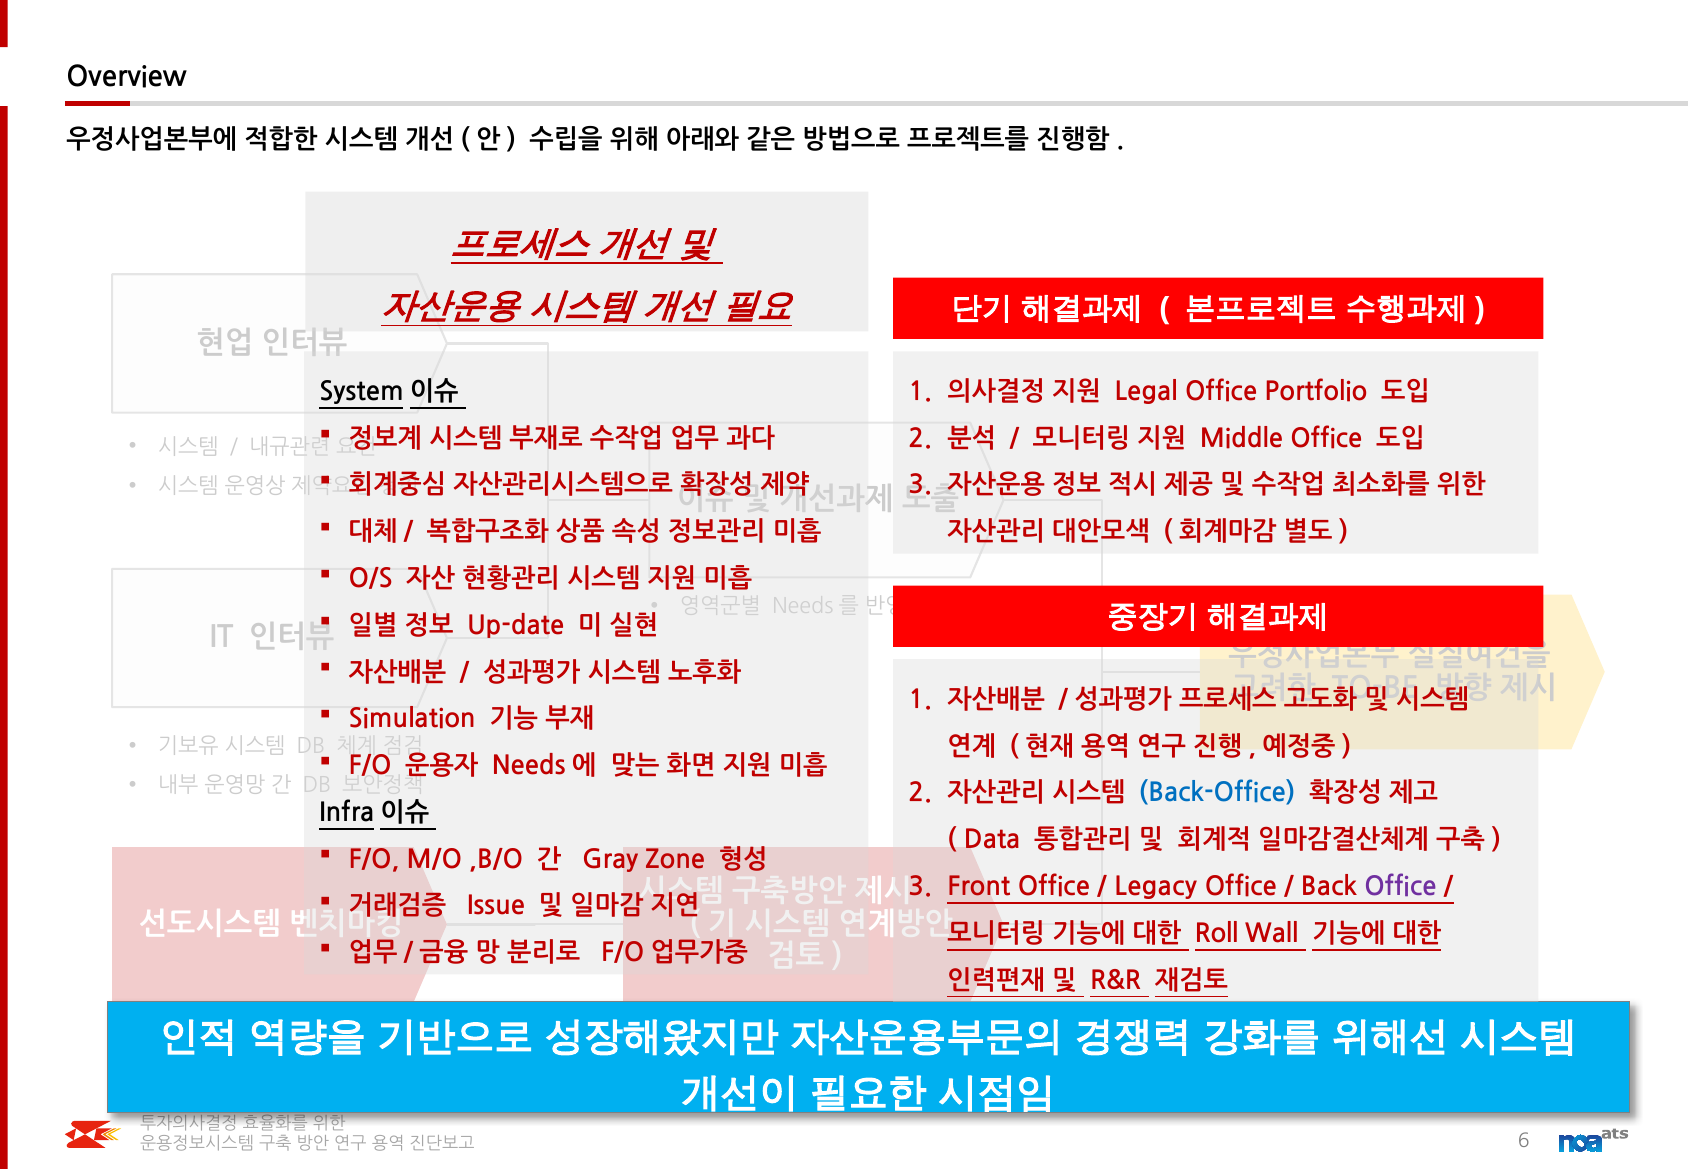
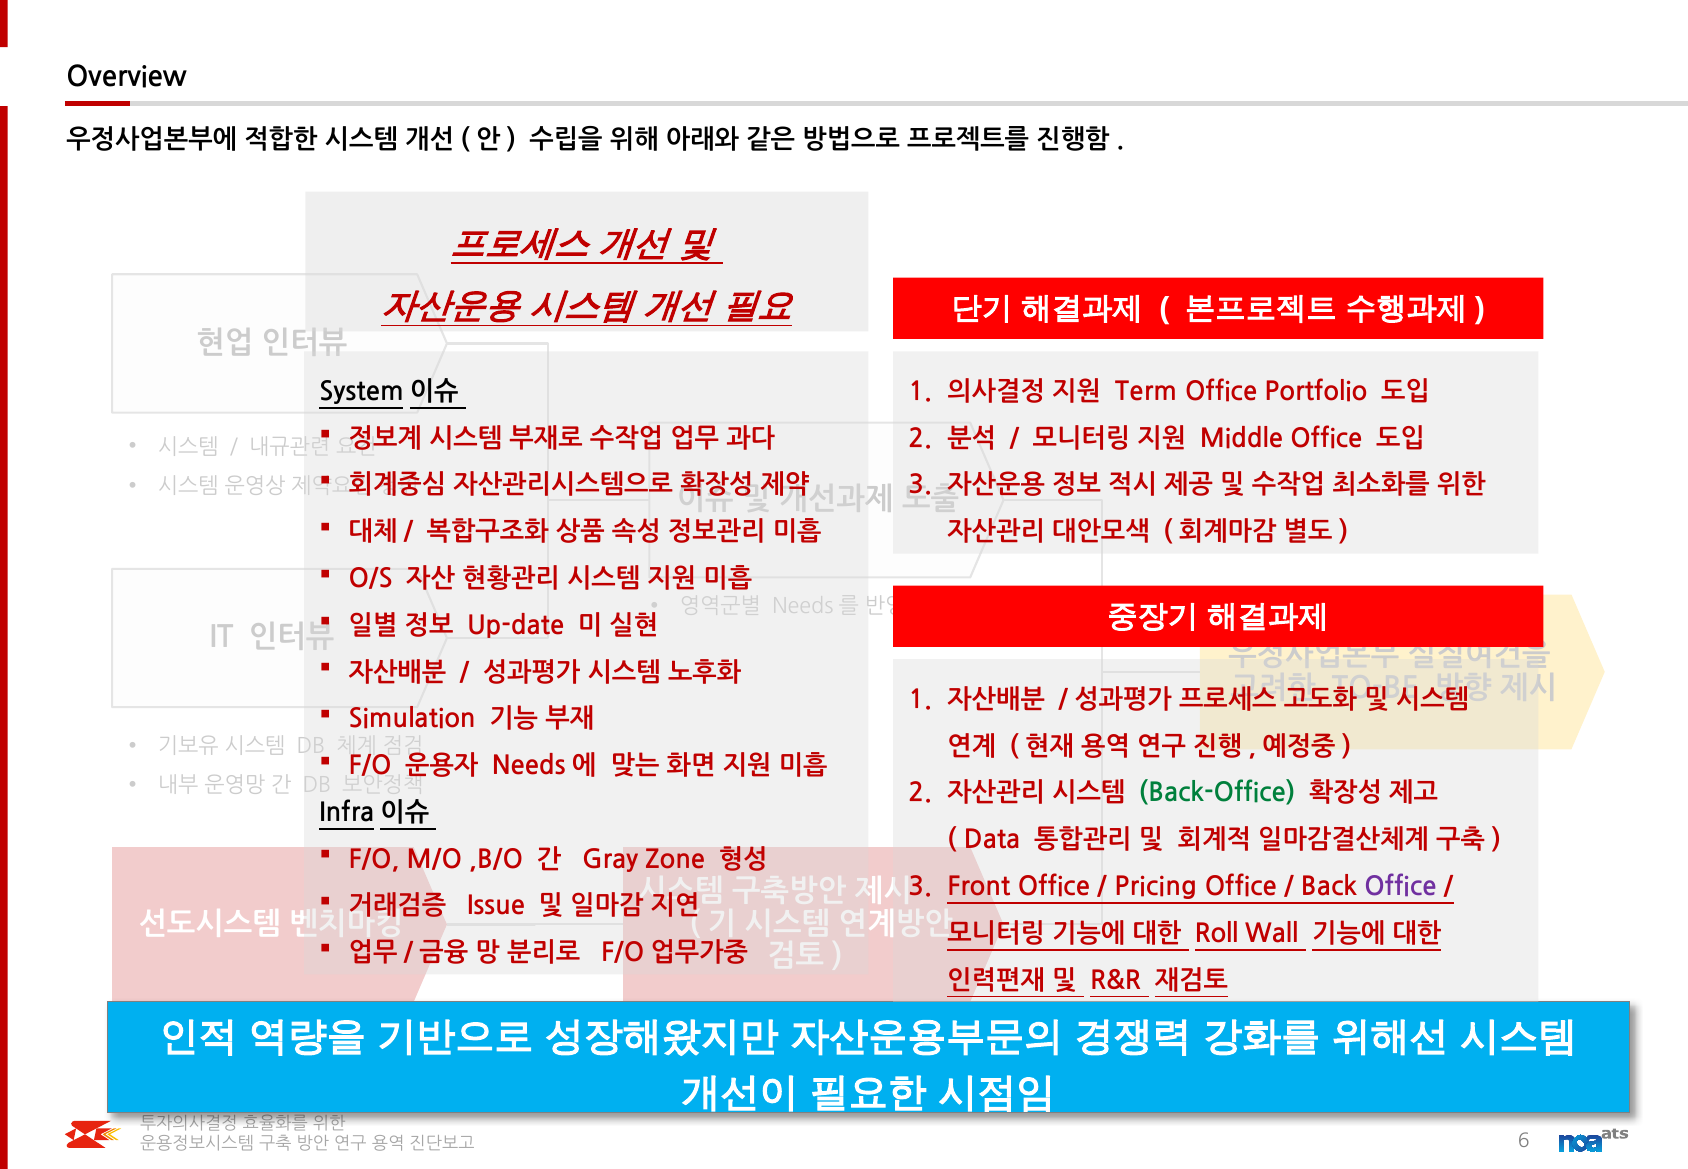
Legal: Legal -> Term (1146, 392)
Back-Office colour: blue -> green (1217, 793)
Legacy: Legacy -> Pricing (1156, 887)
